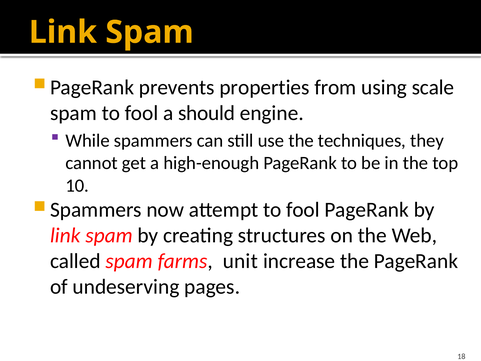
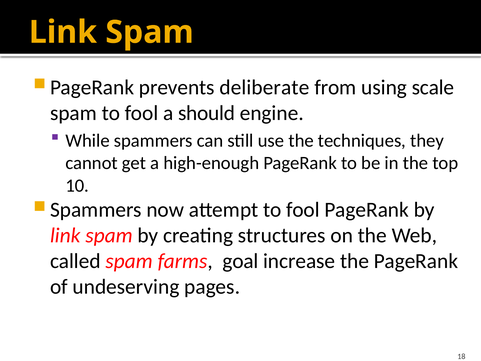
properties: properties -> deliberate (264, 87)
unit: unit -> goal (240, 261)
